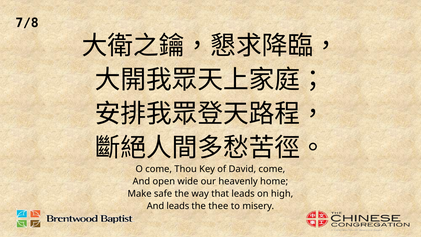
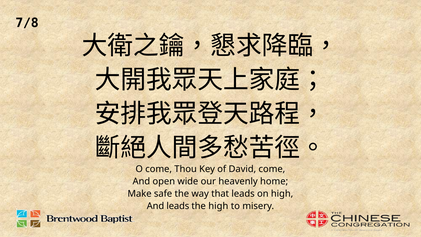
the thee: thee -> high (218, 206)
